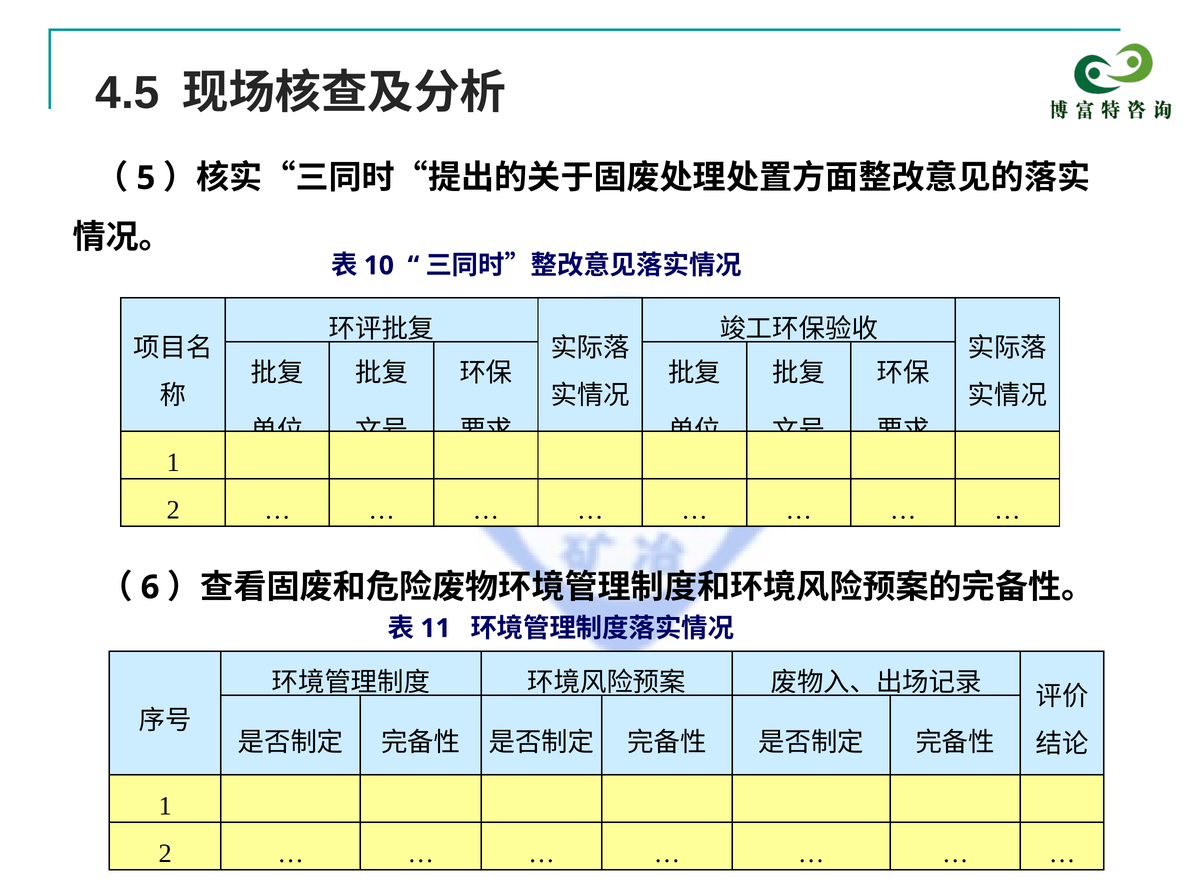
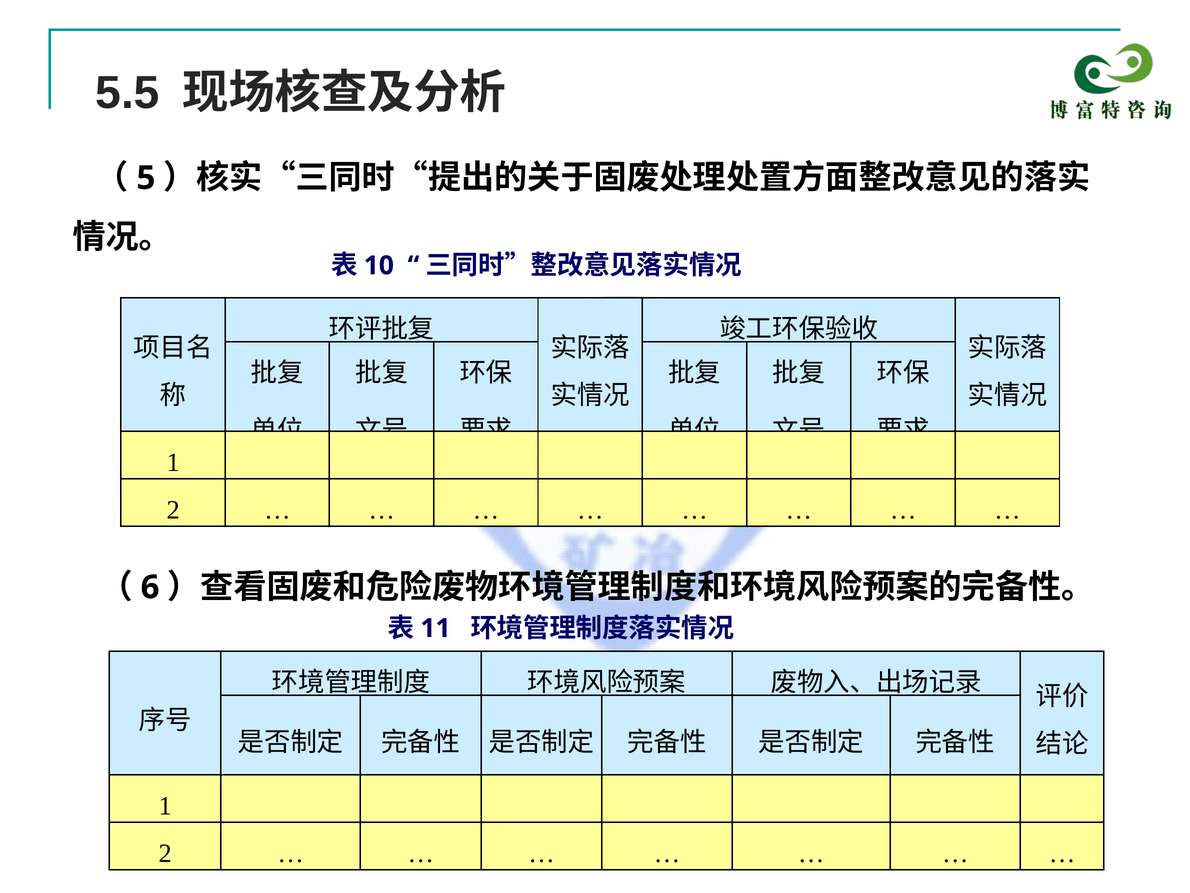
4.5: 4.5 -> 5.5 (127, 93)
